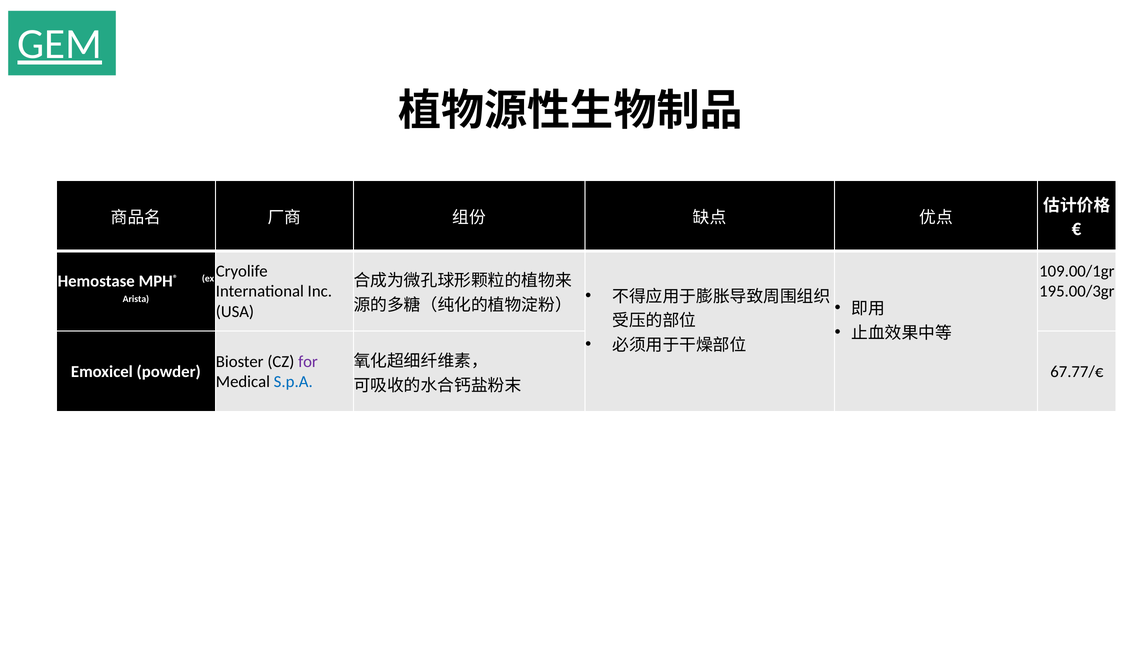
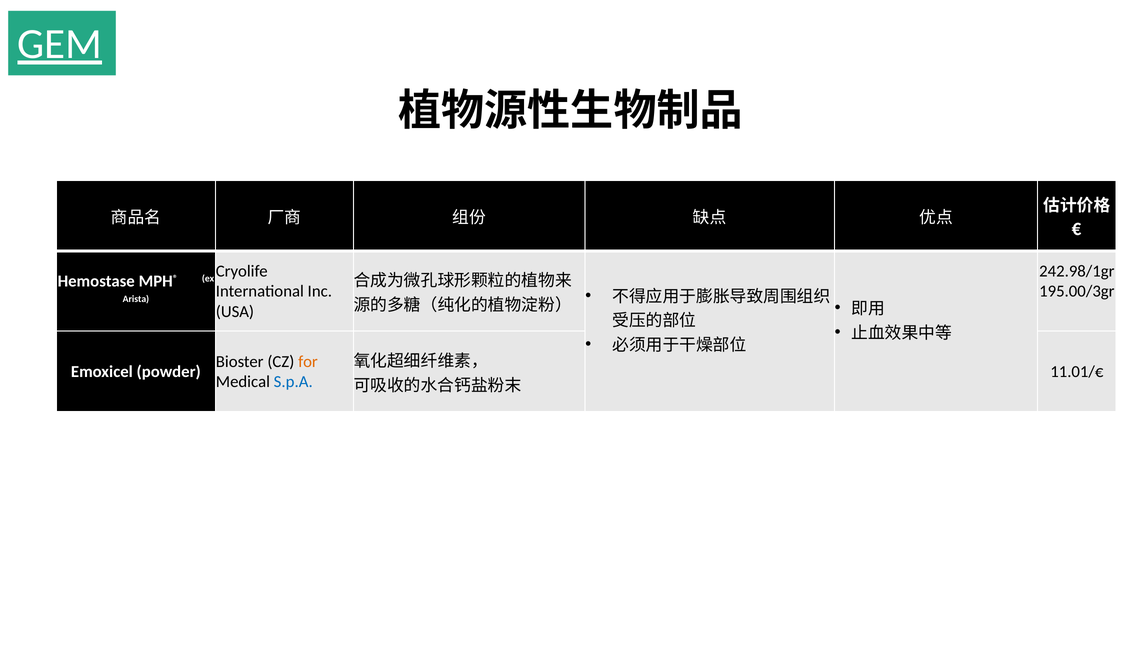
109.00/1gr: 109.00/1gr -> 242.98/1gr (1077, 271)
for colour: purple -> orange (308, 361)
67.77/€: 67.77/€ -> 11.01/€ (1077, 372)
